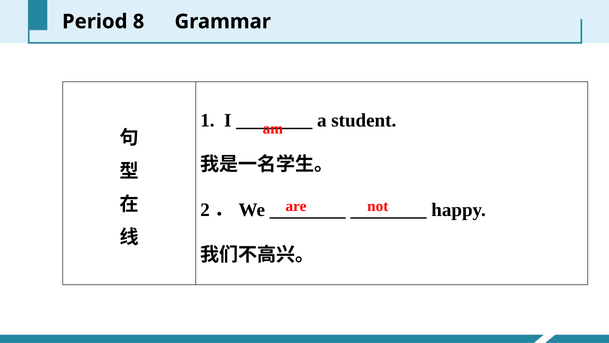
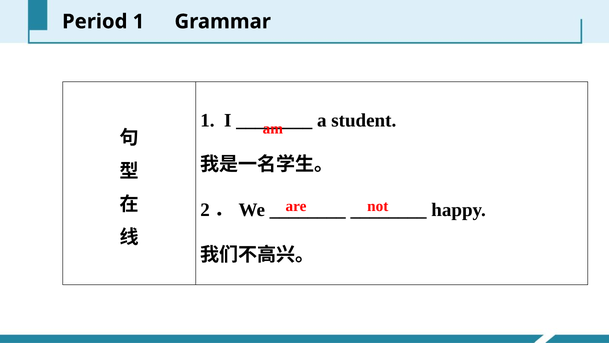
Period 8: 8 -> 1 (139, 22)
